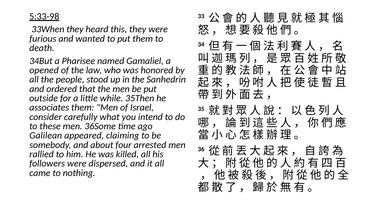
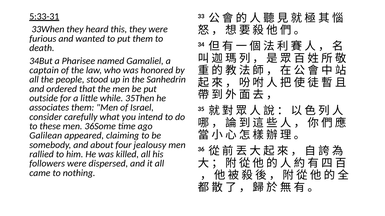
5:33-98: 5:33-98 -> 5:33-31 (44, 16)
opened: opened -> captain (44, 70)
arrested: arrested -> jealousy (150, 145)
